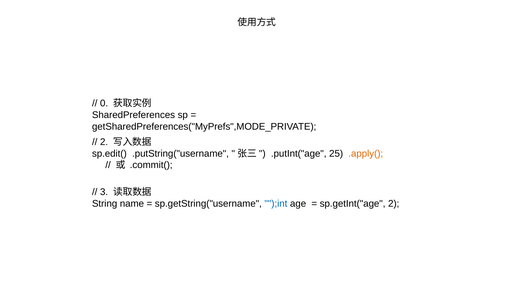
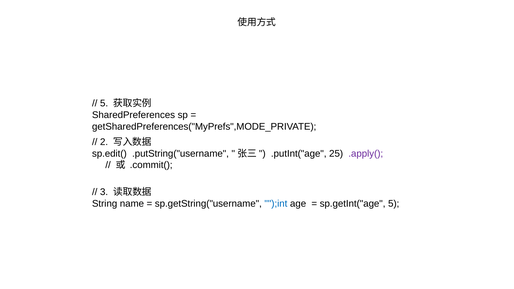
0: 0 -> 5 (104, 104)
.apply( colour: orange -> purple (366, 154)
sp.getInt("age 2: 2 -> 5 (394, 204)
